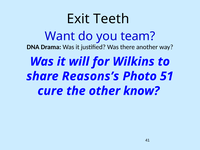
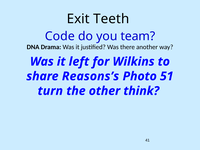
Want: Want -> Code (60, 36)
will: will -> left (79, 62)
cure: cure -> turn (50, 91)
know: know -> think (141, 91)
